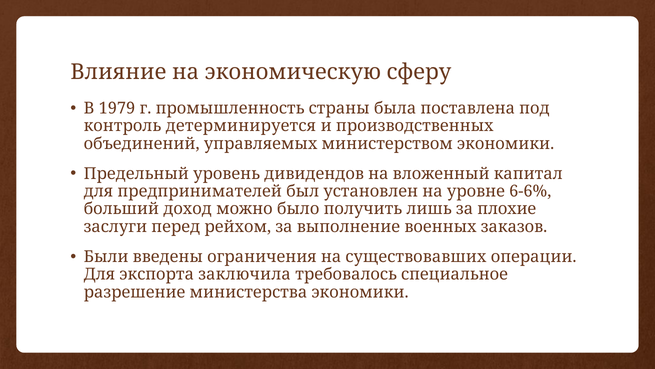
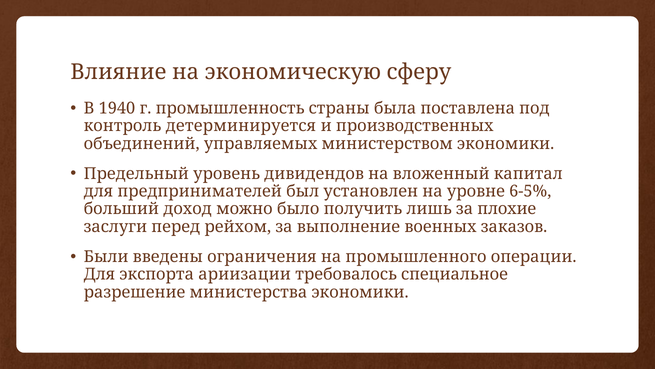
1979: 1979 -> 1940 (117, 108)
6-6%: 6-6% -> 6-5% (530, 191)
существовавших: существовавших -> промышленного (416, 256)
заключила: заключила -> ариизации (245, 274)
